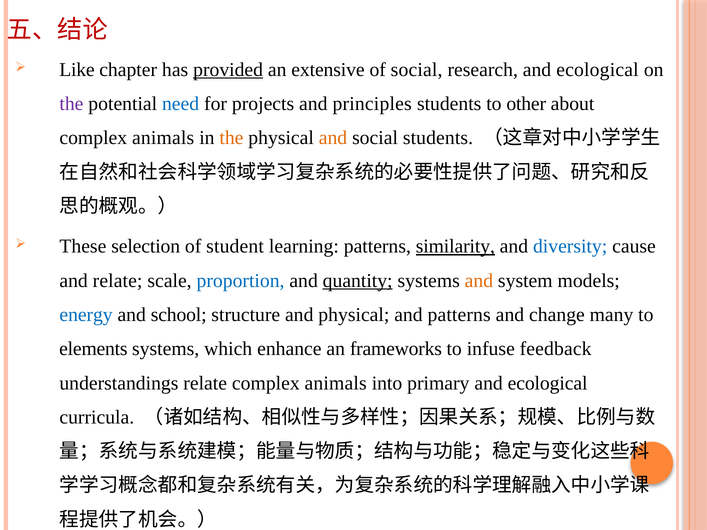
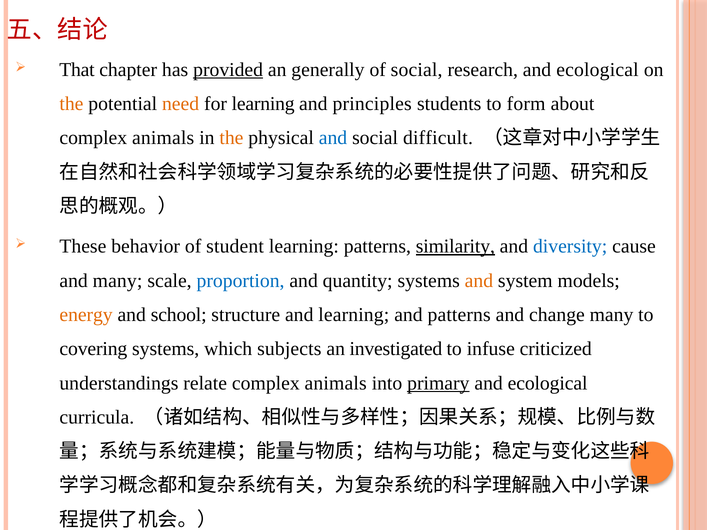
Like: Like -> That (77, 70)
extensive: extensive -> generally (328, 70)
the colour: purple -> orange (71, 104)
need colour: blue -> orange (181, 104)
for projects: projects -> learning (263, 104)
other: other -> form (526, 104)
and colour: orange -> blue (333, 138)
social students: students -> difficult (438, 138)
selection: selection -> behavior (146, 246)
and relate: relate -> many (118, 281)
quantity underline: present -> none (358, 281)
energy colour: blue -> orange (86, 315)
and physical: physical -> learning (354, 315)
elements: elements -> covering (93, 349)
enhance: enhance -> subjects (289, 349)
frameworks: frameworks -> investigated (396, 349)
feedback: feedback -> criticized (556, 349)
primary underline: none -> present (438, 383)
